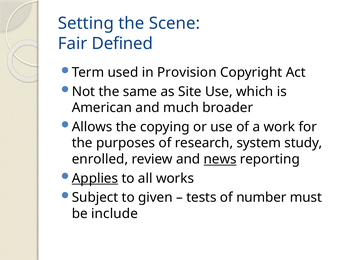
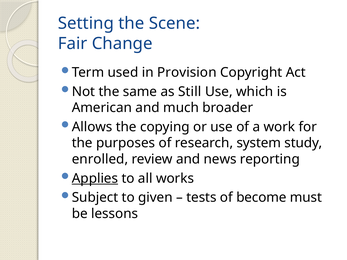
Defined: Defined -> Change (122, 44)
Site: Site -> Still (190, 92)
news underline: present -> none (220, 159)
number: number -> become (261, 198)
include: include -> lessons (115, 214)
